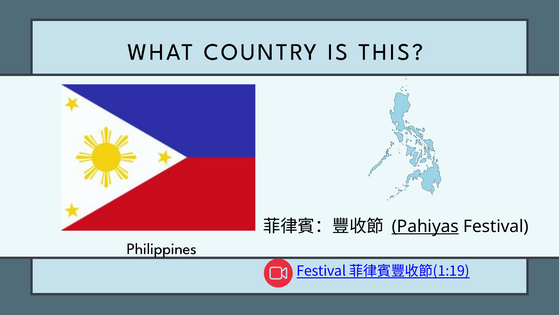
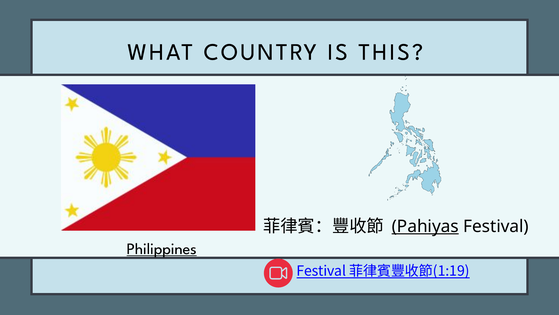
Philippines underline: none -> present (162, 248)
